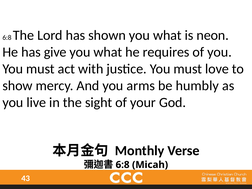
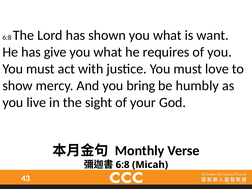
neon: neon -> want (213, 35)
arms: arms -> bring (141, 86)
